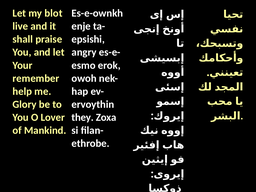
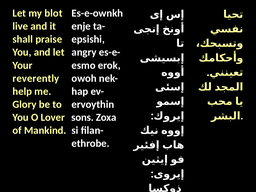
remember: remember -> reverently (36, 78)
they: they -> sons (83, 117)
